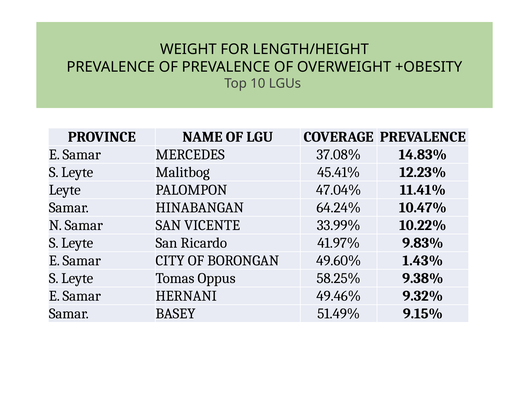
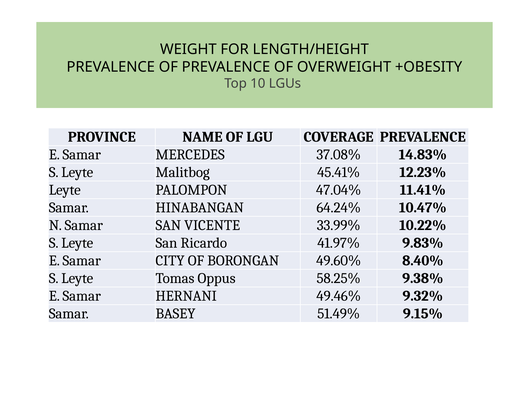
1.43%: 1.43% -> 8.40% (423, 260)
